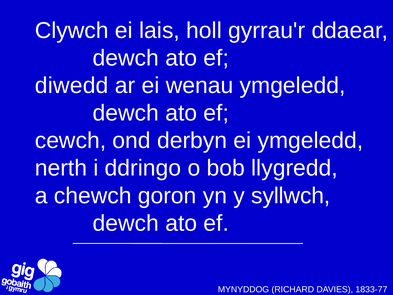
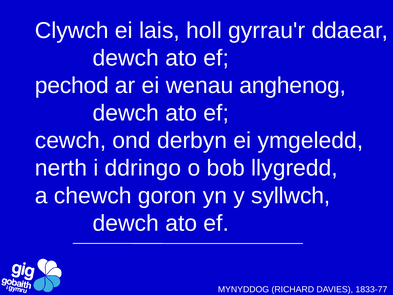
diwedd: diwedd -> pechod (72, 85)
wenau ymgeledd: ymgeledd -> anghenog (293, 85)
